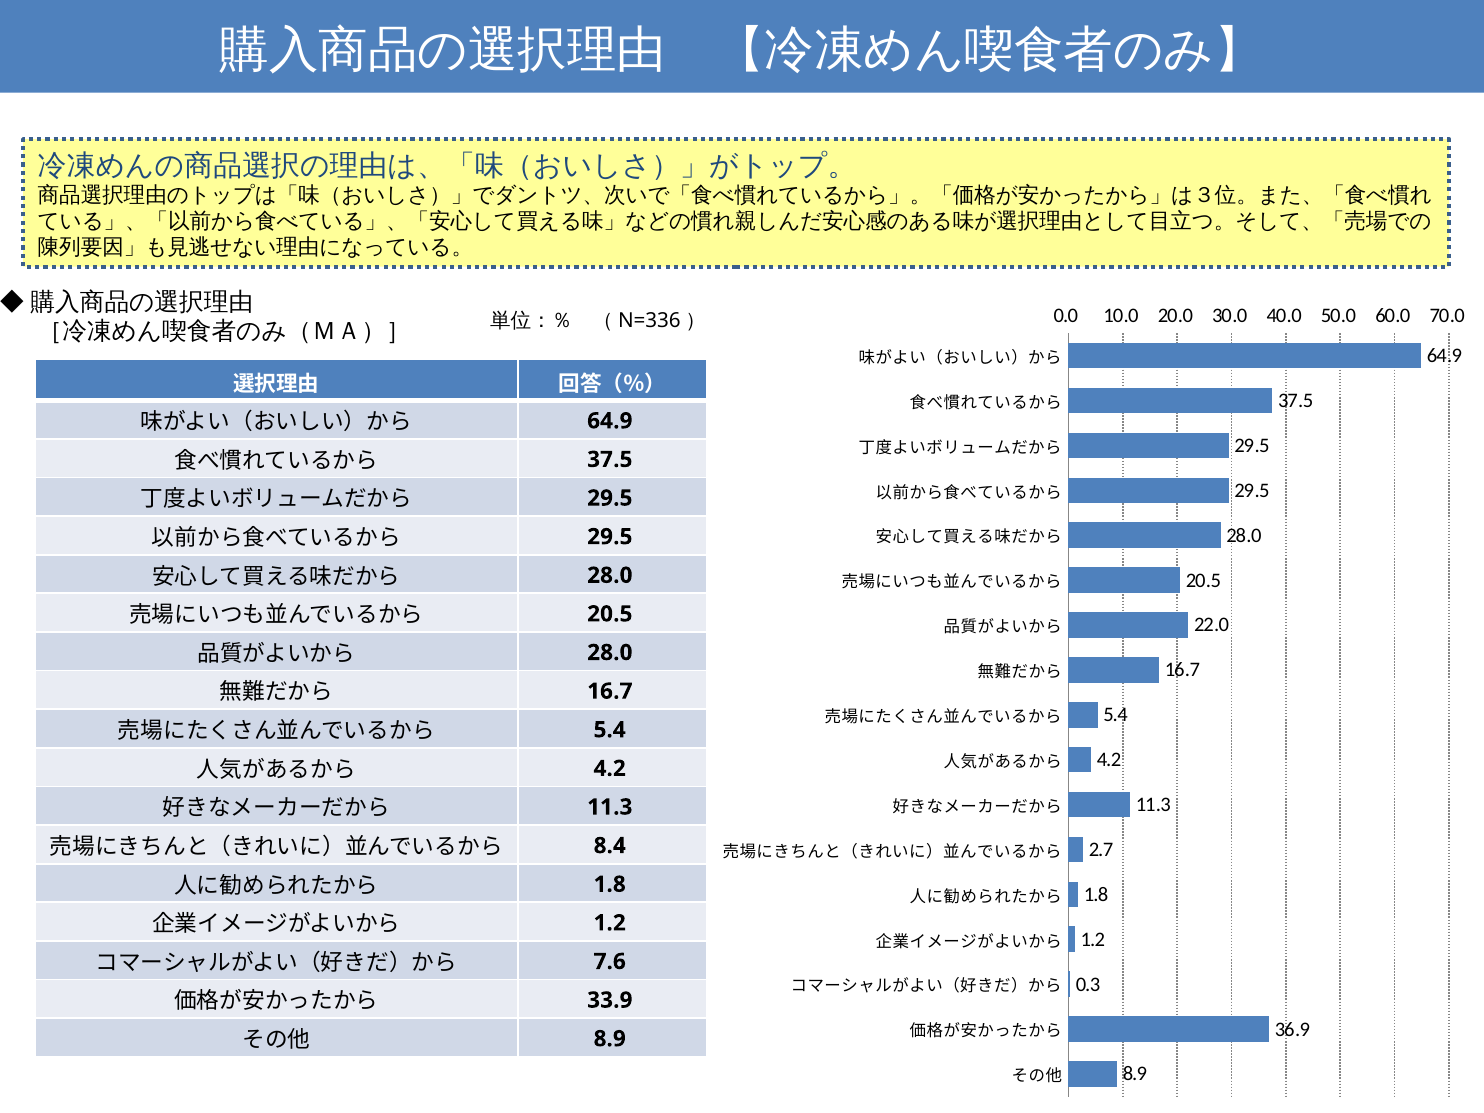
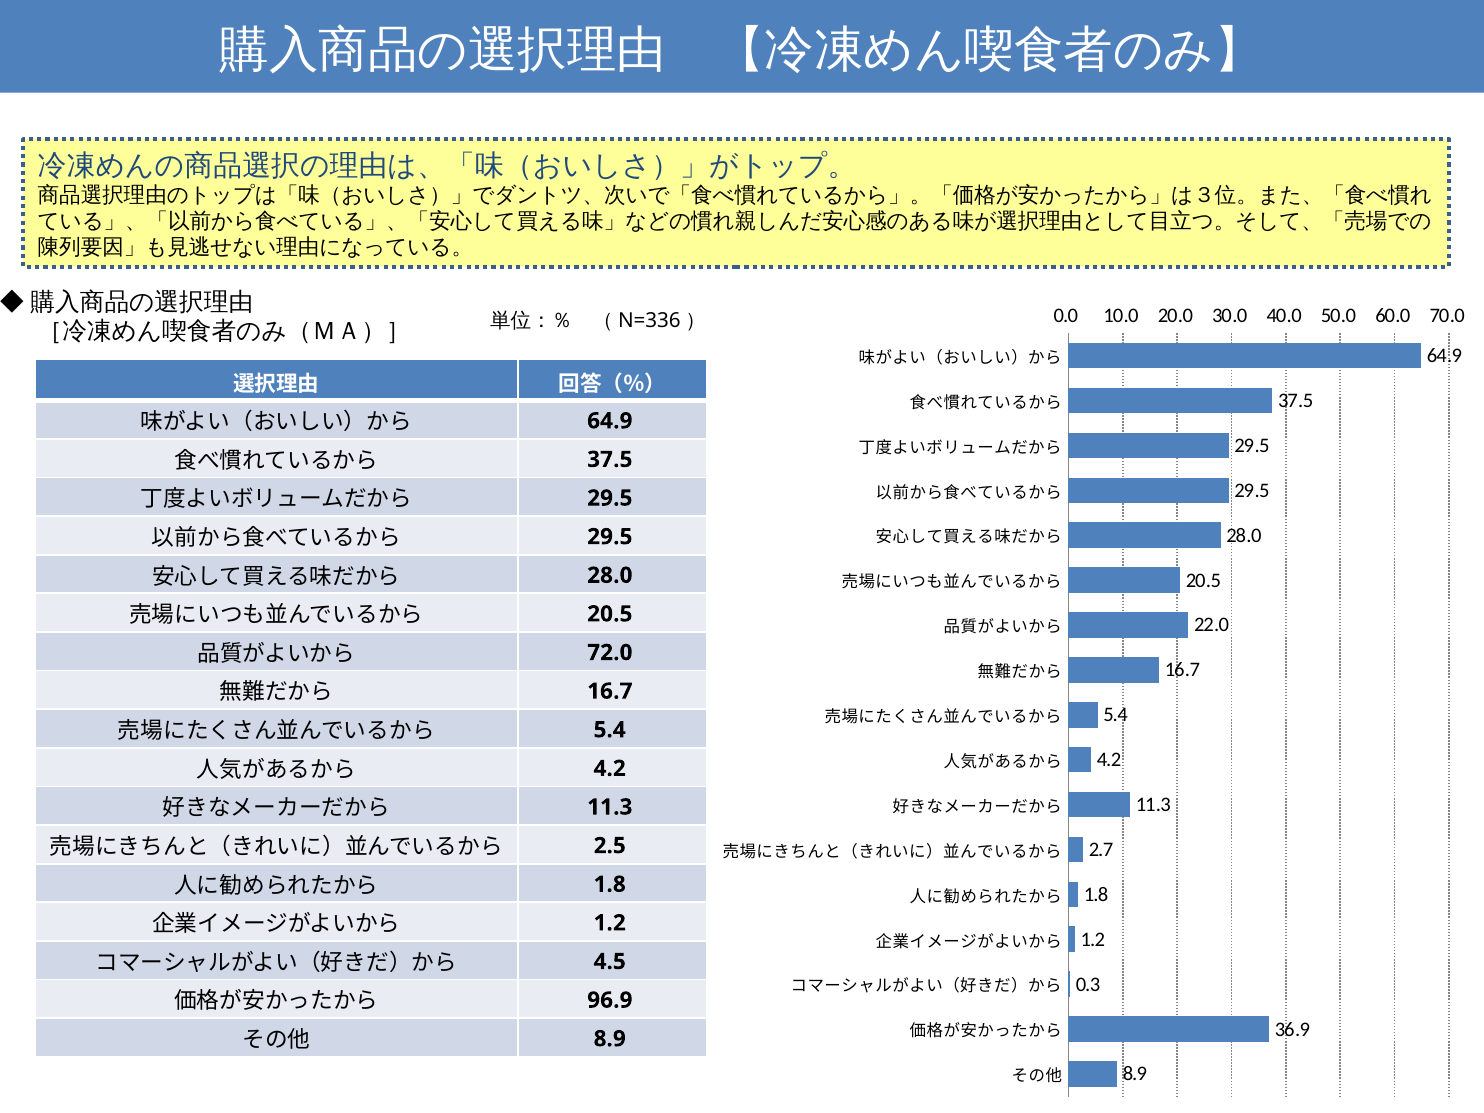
28.0: 28.0 -> 72.0 (610, 653)
8.4: 8.4 -> 2.5 (610, 846)
7.6: 7.6 -> 4.5 (610, 962)
33.9: 33.9 -> 96.9 (610, 1000)
